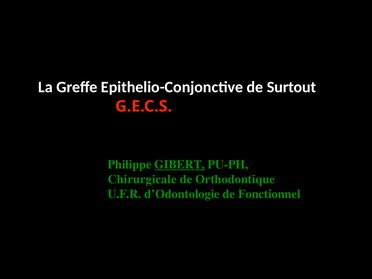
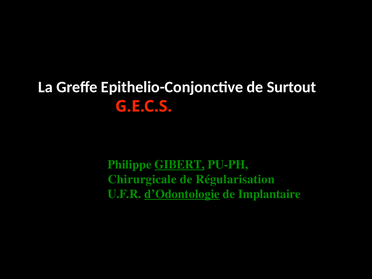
Orthodontique: Orthodontique -> Régularisation (235, 179)
d’Odontologie underline: none -> present (182, 194)
Fonctionnel: Fonctionnel -> Implantaire (269, 194)
